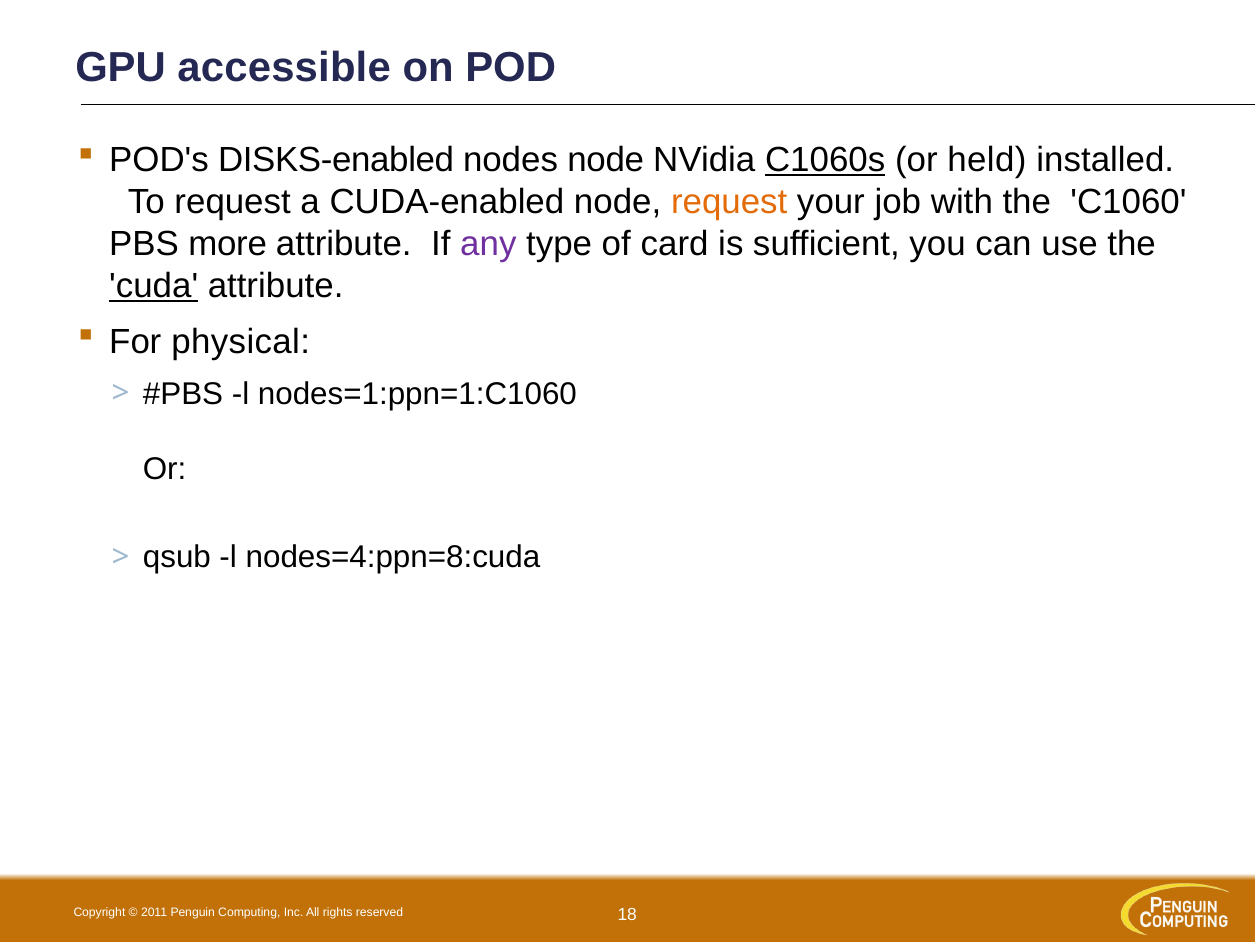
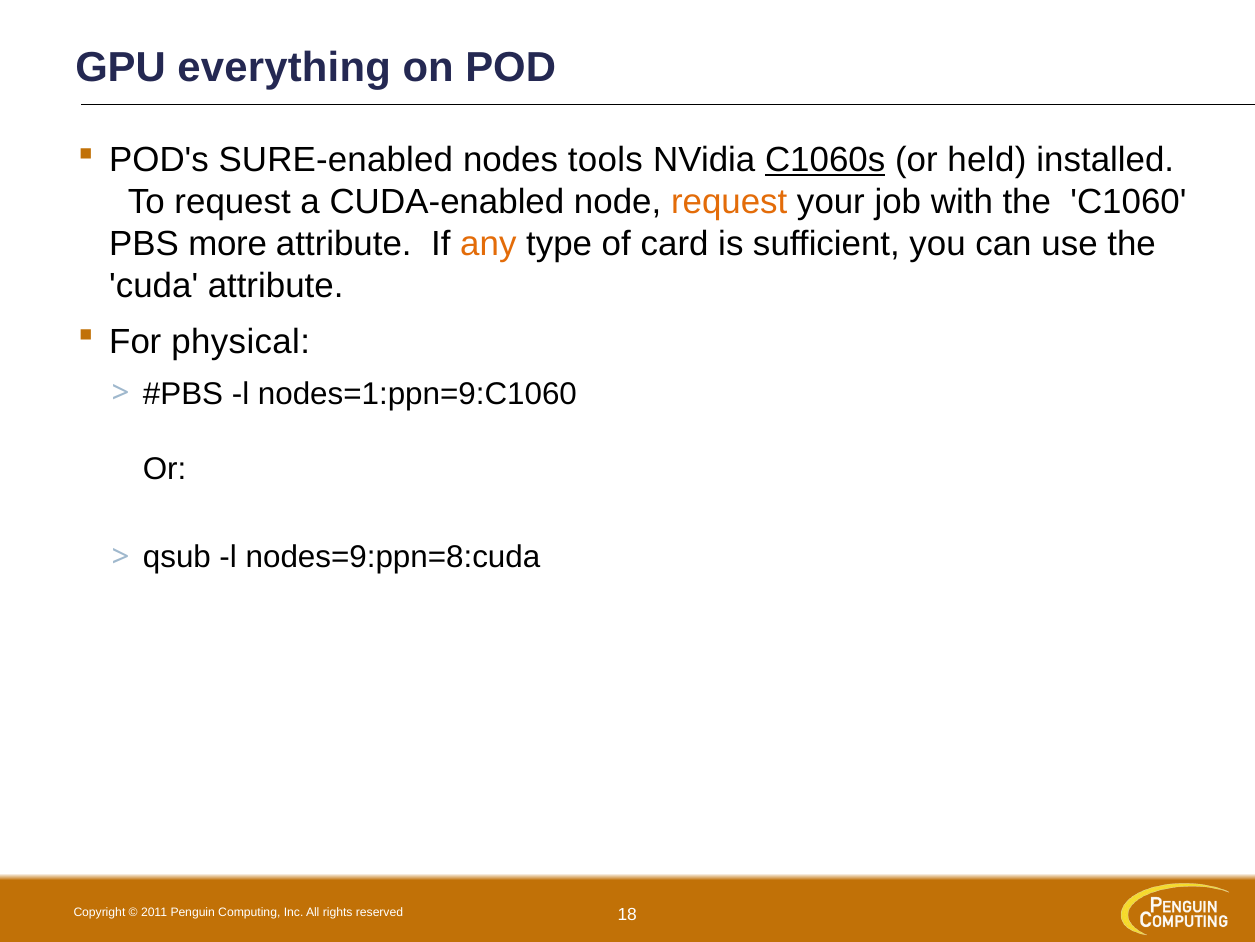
accessible: accessible -> everything (284, 67)
DISKS-enabled: DISKS-enabled -> SURE-enabled (336, 160)
nodes node: node -> tools (605, 160)
any colour: purple -> orange (488, 244)
cuda underline: present -> none (154, 286)
nodes=1:ppn=1:C1060: nodes=1:ppn=1:C1060 -> nodes=1:ppn=9:C1060 (417, 394)
nodes=4:ppn=8:cuda: nodes=4:ppn=8:cuda -> nodes=9:ppn=8:cuda (393, 557)
